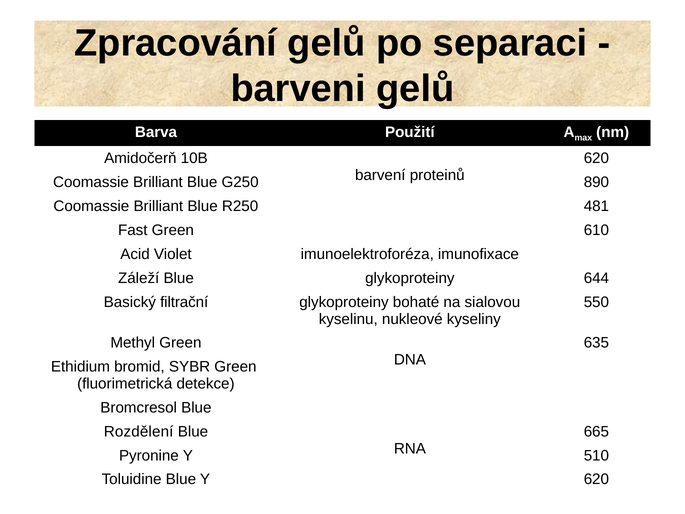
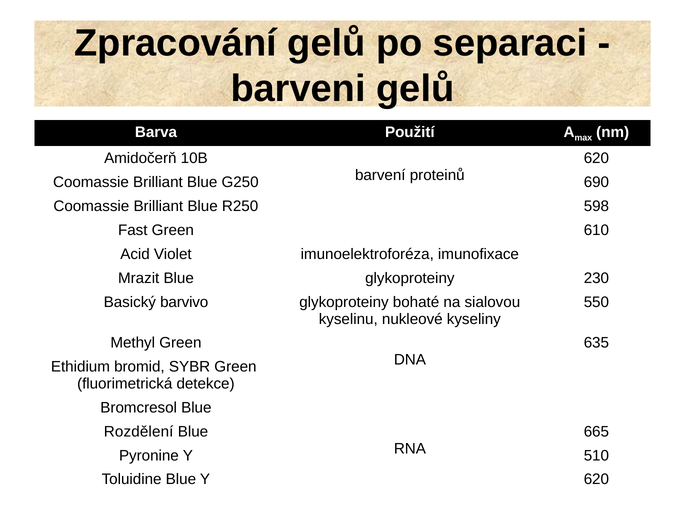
890: 890 -> 690 (596, 182)
481: 481 -> 598 (596, 206)
Záleží: Záleží -> Mrazit (139, 278)
644: 644 -> 230 (596, 278)
filtrační: filtrační -> barvivo (184, 302)
